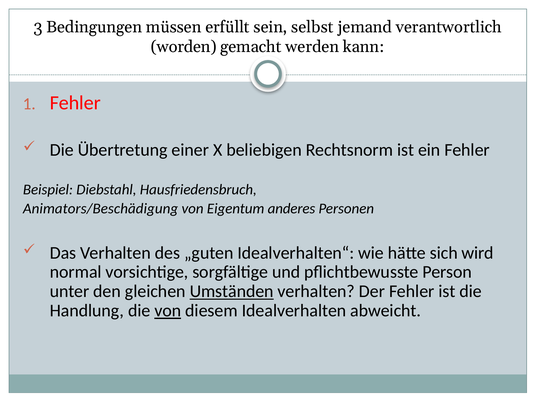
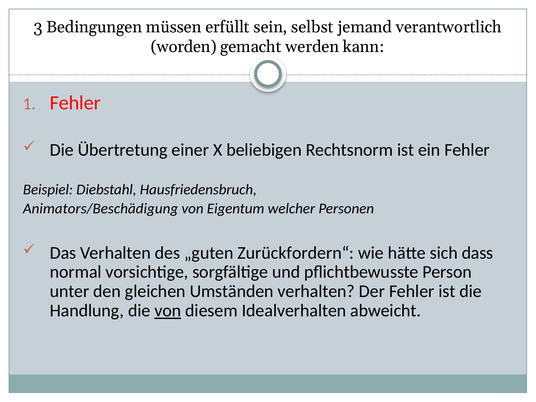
anderes: anderes -> welcher (291, 209)
Idealverhalten“: Idealverhalten“ -> Zurückfordern“ (296, 253)
wird: wird -> dass (477, 253)
Umständen underline: present -> none (232, 291)
